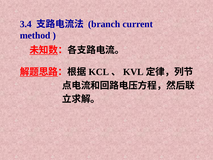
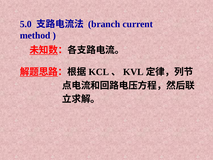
3.4: 3.4 -> 5.0 (26, 24)
